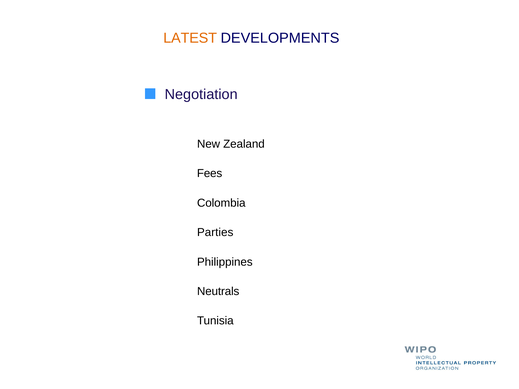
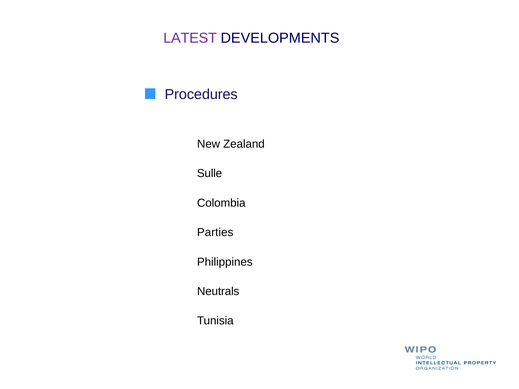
LATEST colour: orange -> purple (190, 38)
Negotiation: Negotiation -> Procedures (201, 95)
Fees: Fees -> Sulle (210, 174)
